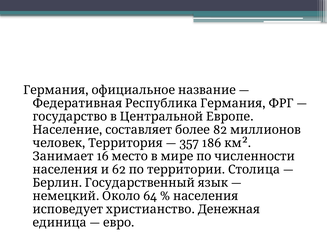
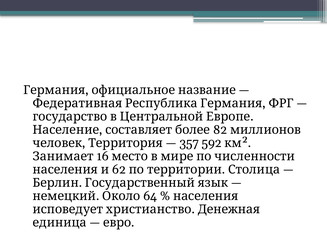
186: 186 -> 592 (212, 143)
